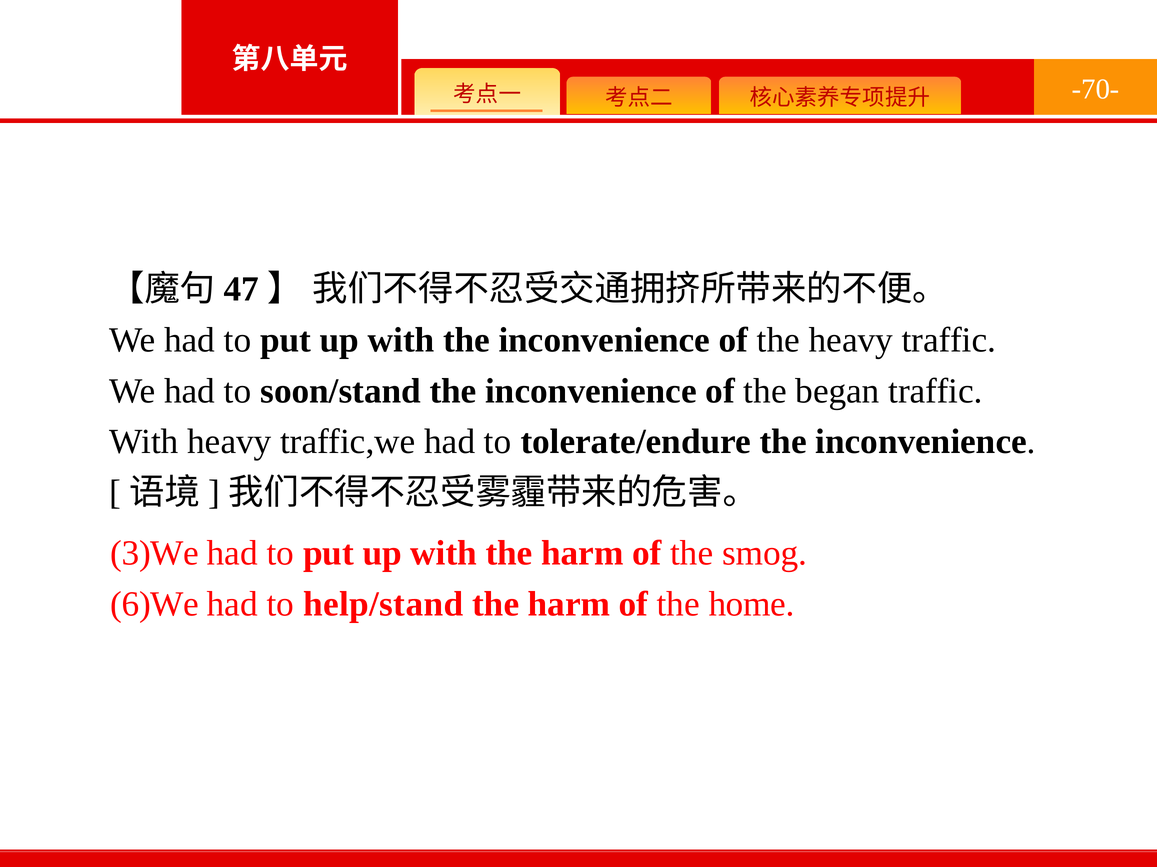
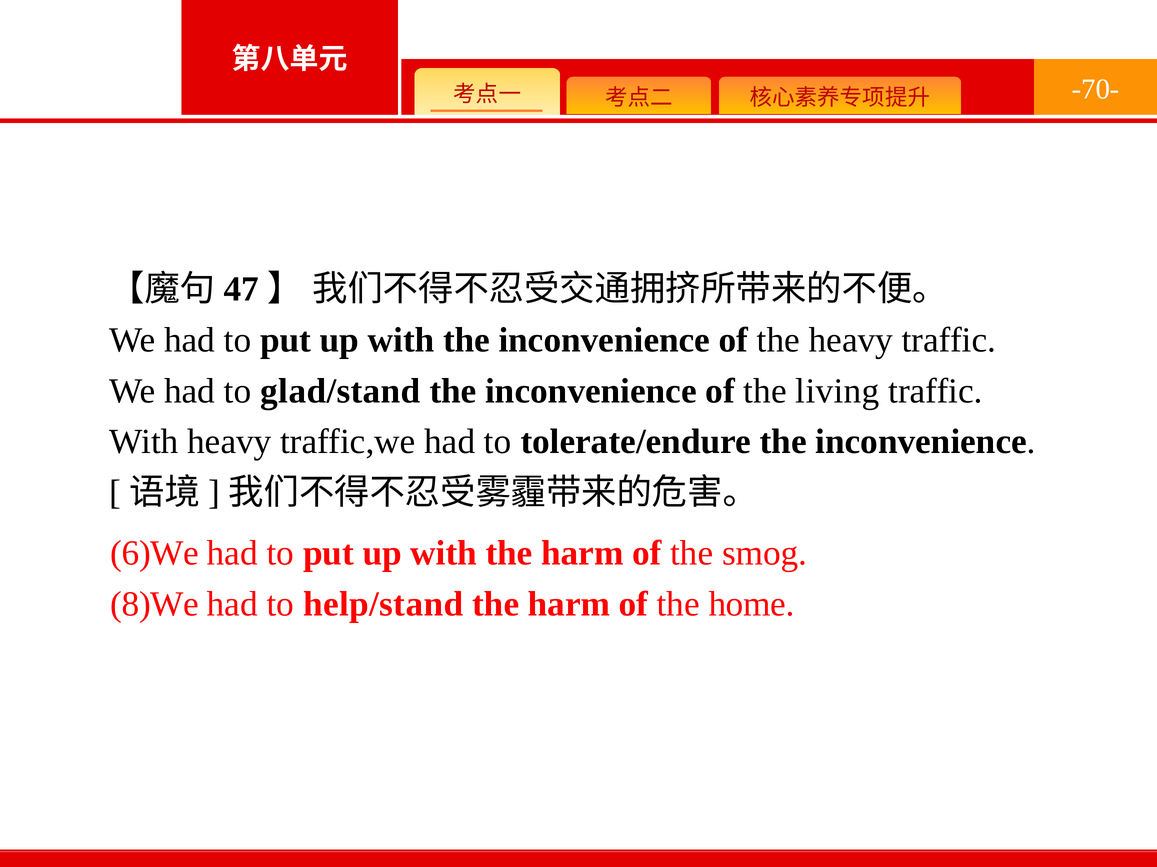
soon/stand: soon/stand -> glad/stand (341, 391)
began: began -> living (837, 391)
3)We: 3)We -> 6)We (155, 554)
6)We: 6)We -> 8)We (155, 604)
